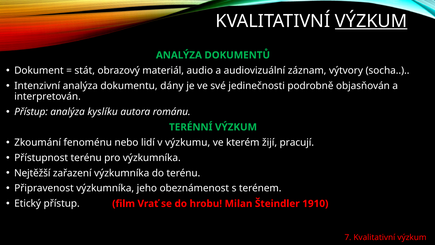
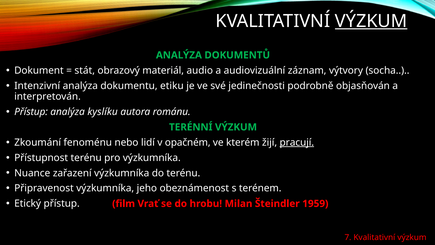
dány: dány -> etiku (172, 86)
výzkumu: výzkumu -> opačném (188, 142)
pracují underline: none -> present (297, 142)
Nejtěžší: Nejtěžší -> Nuance (32, 173)
1910: 1910 -> 1959 (315, 203)
